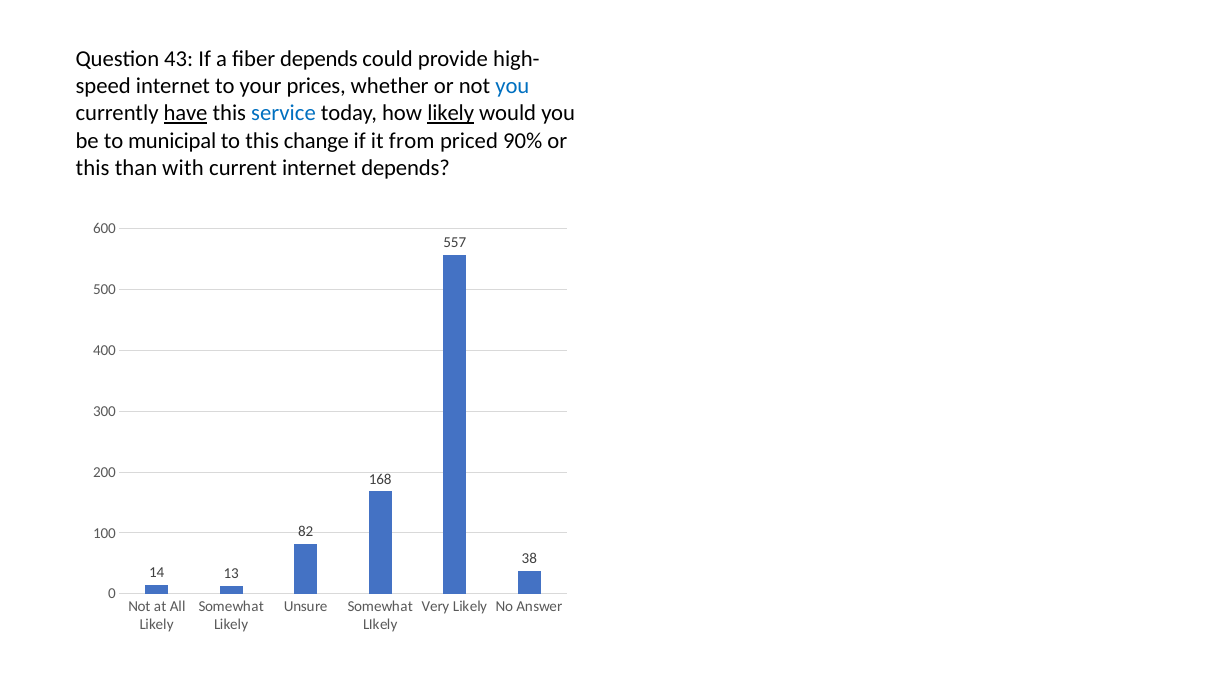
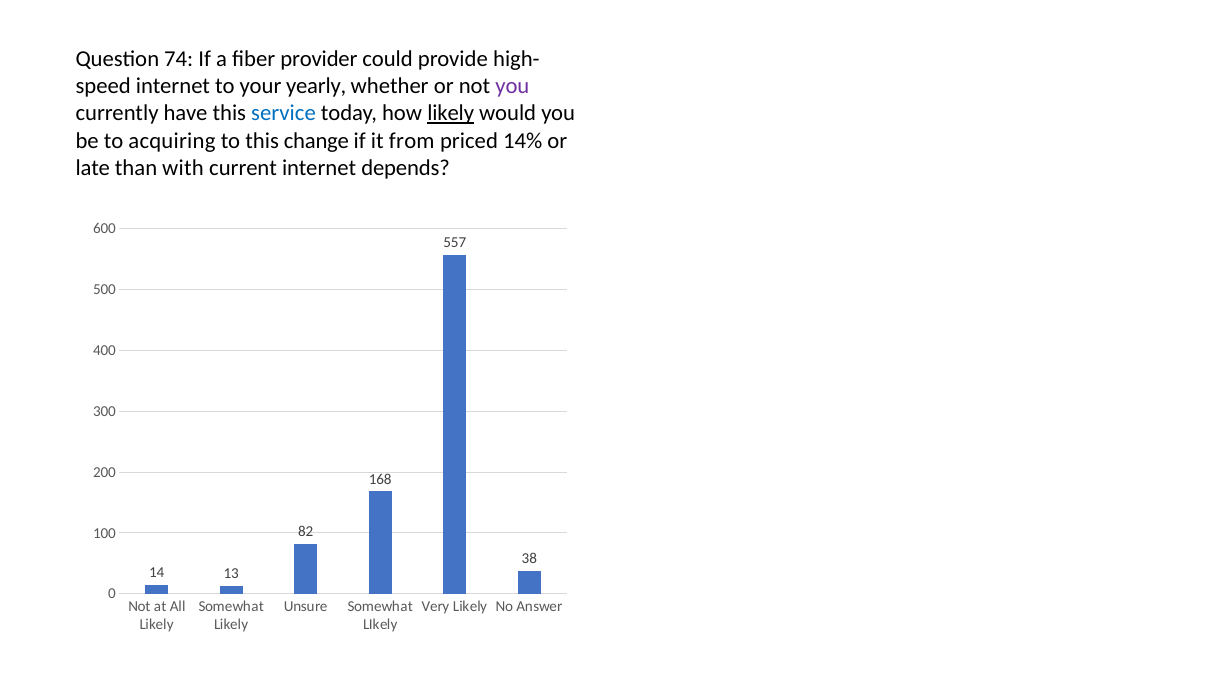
43: 43 -> 74 (179, 59)
fiber depends: depends -> provider (319, 59)
prices: prices -> yearly (316, 86)
you colour: blue -> purple (512, 86)
have underline: present -> none (186, 113)
municipal: municipal -> acquiring (172, 141)
90%: 90% -> 14% (523, 141)
this: this -> late (93, 168)
